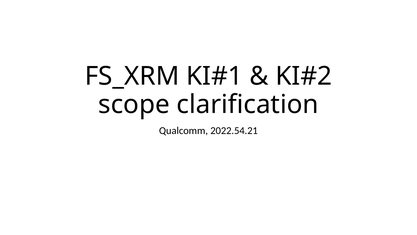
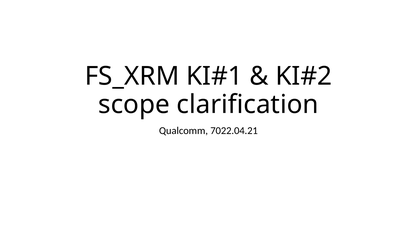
2022.54.21: 2022.54.21 -> 7022.04.21 (234, 130)
